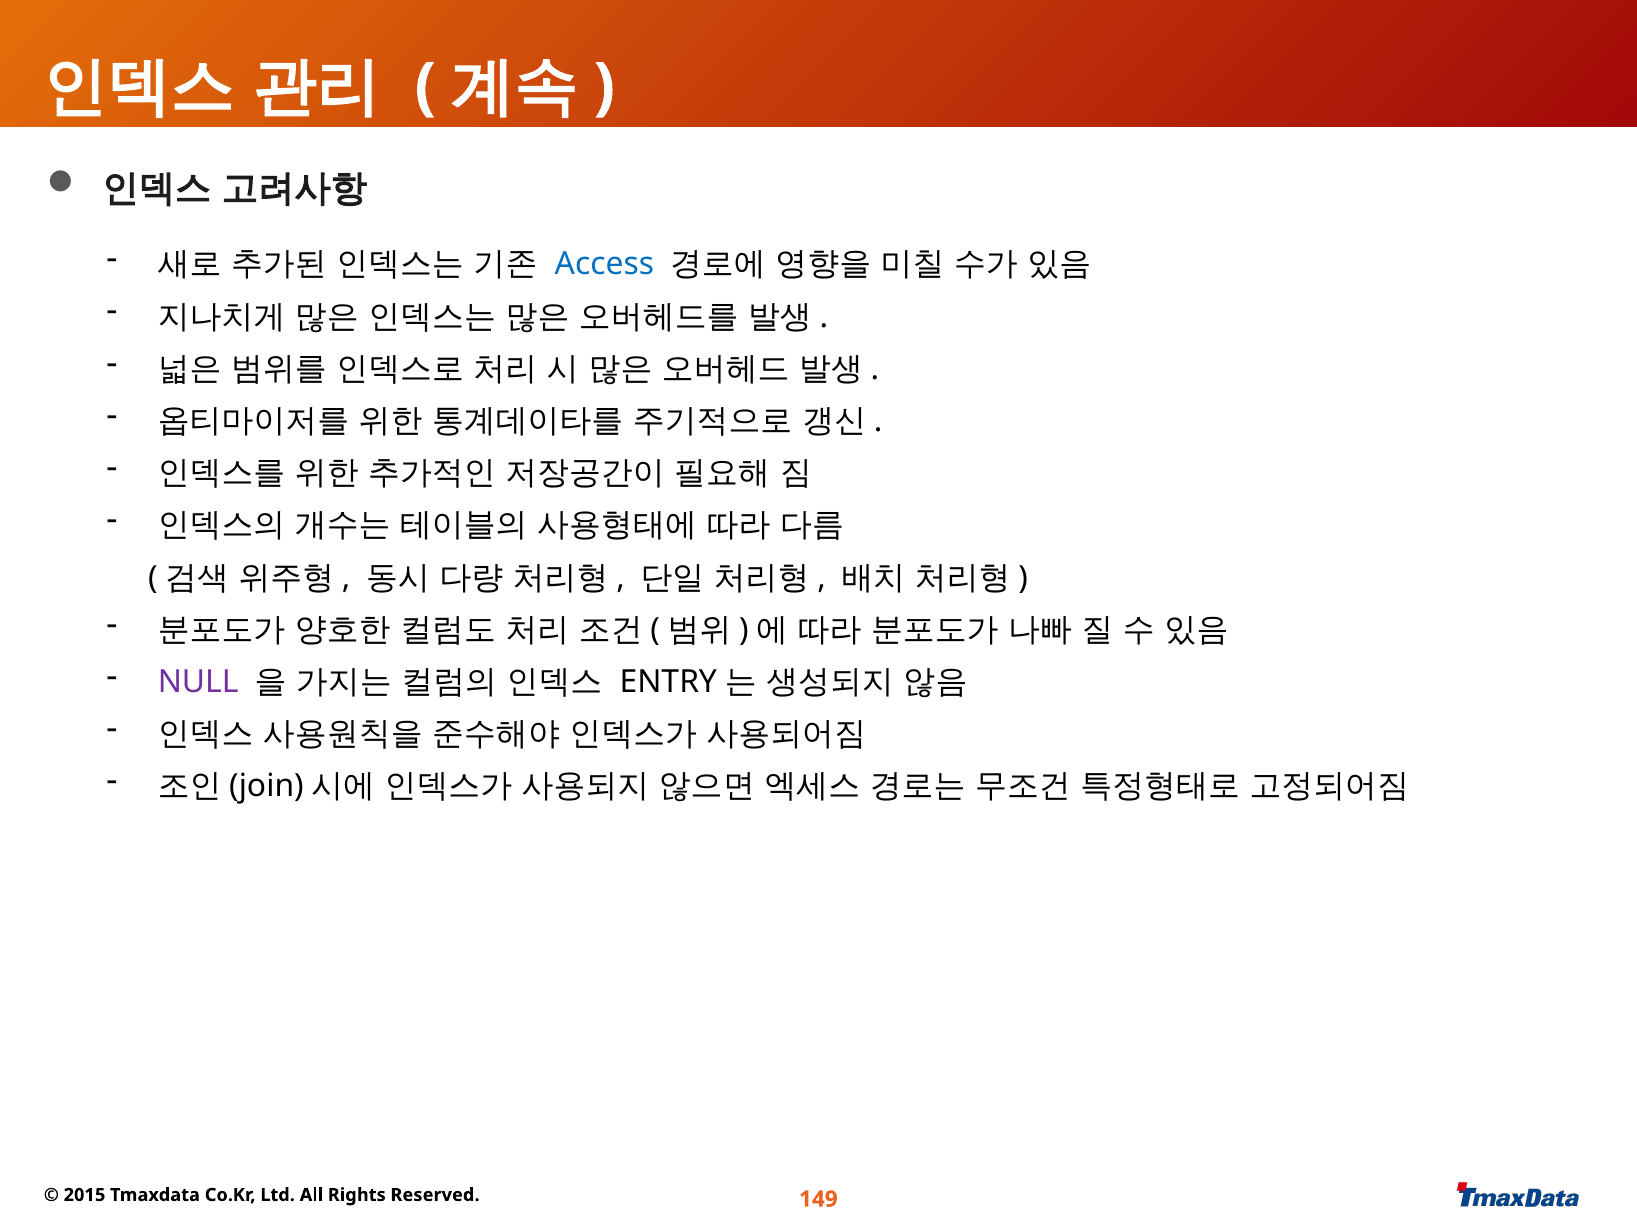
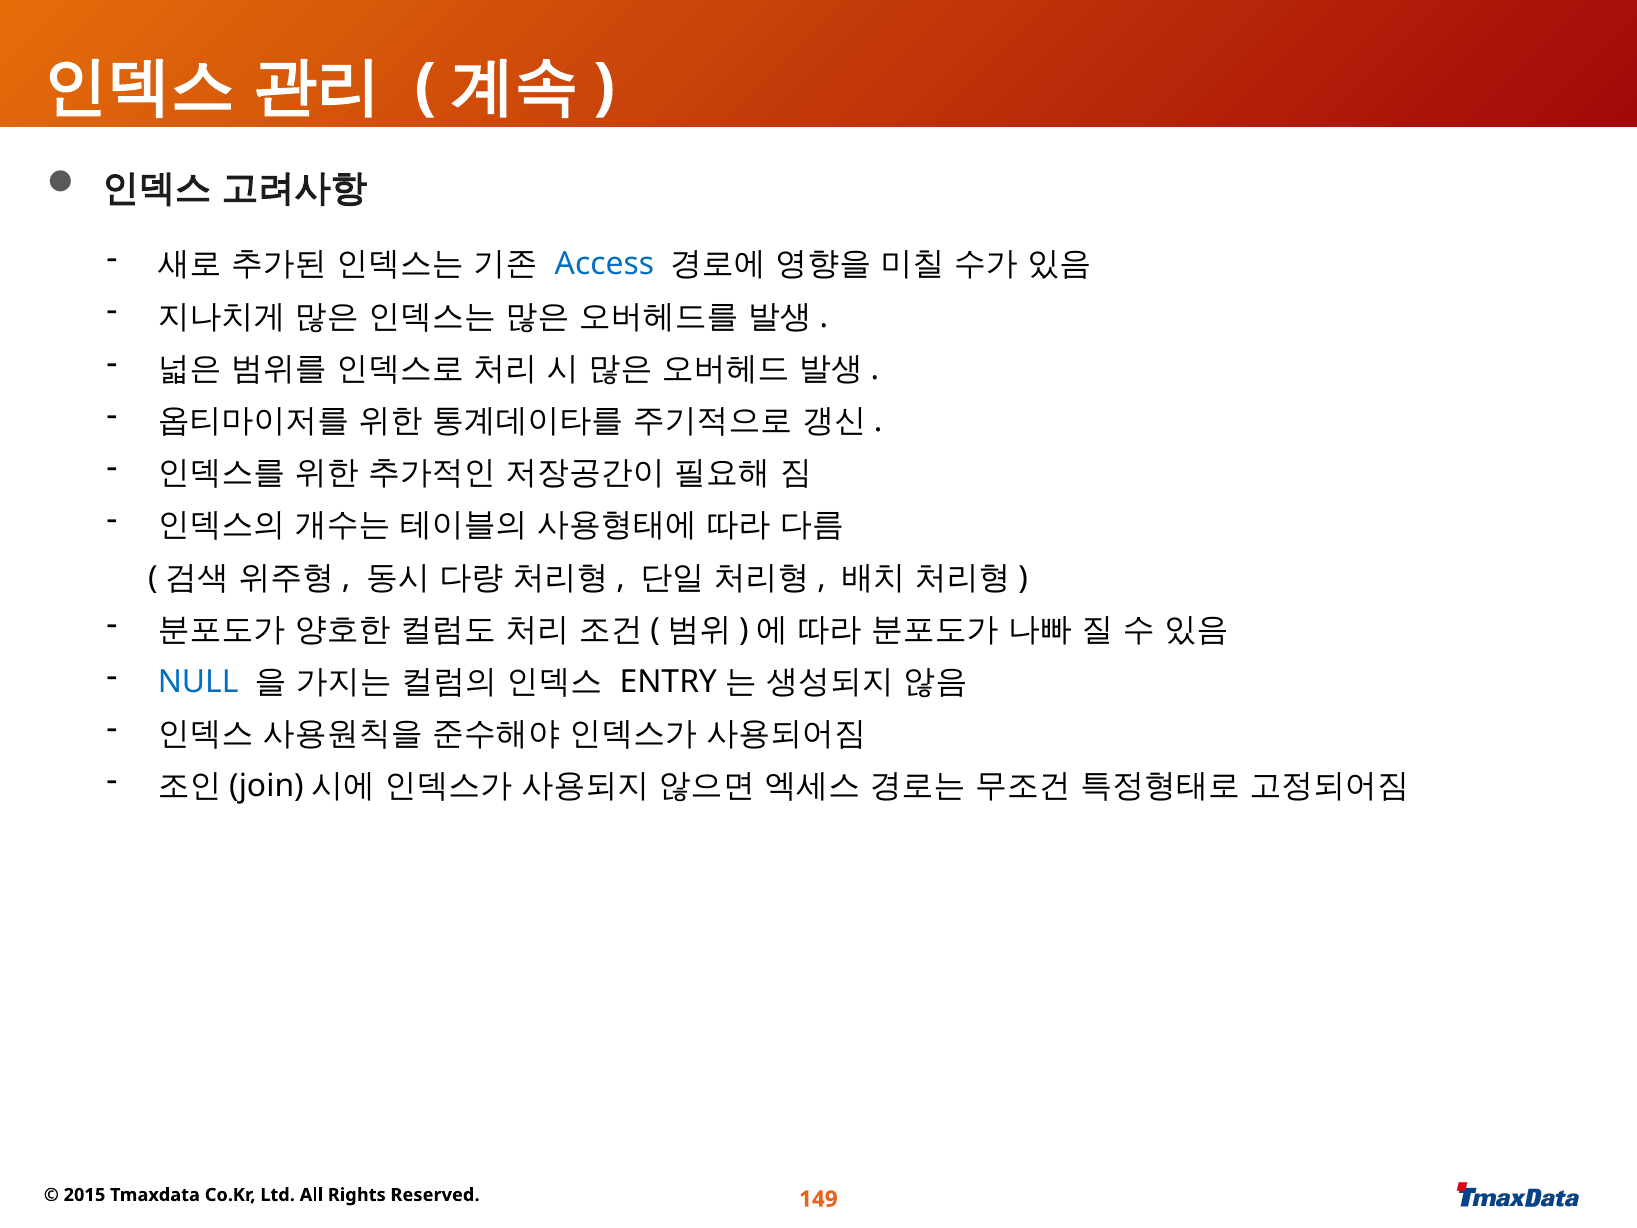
NULL colour: purple -> blue (198, 682)
